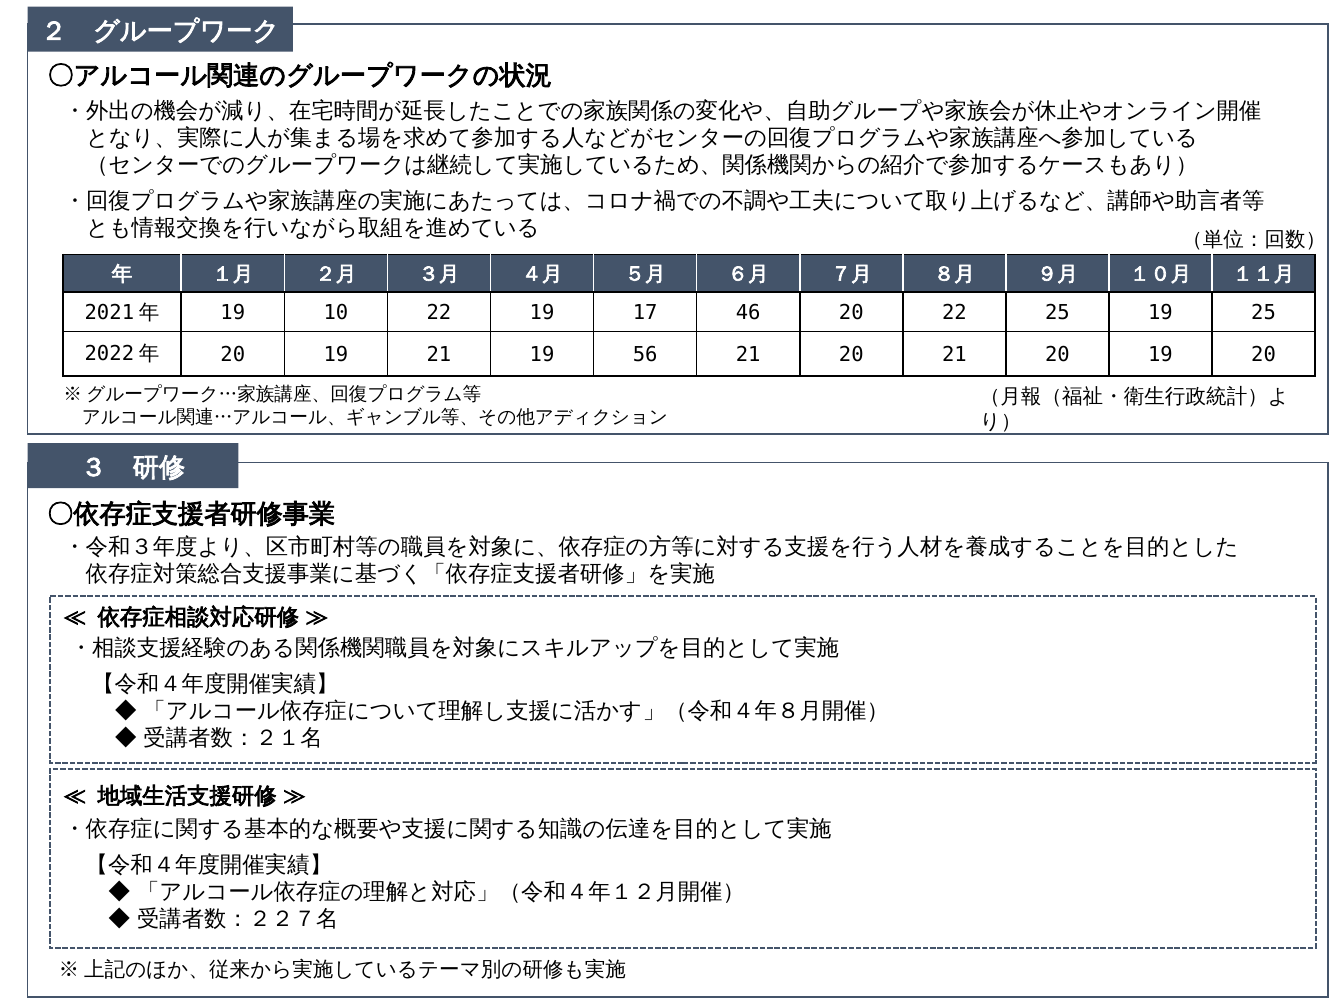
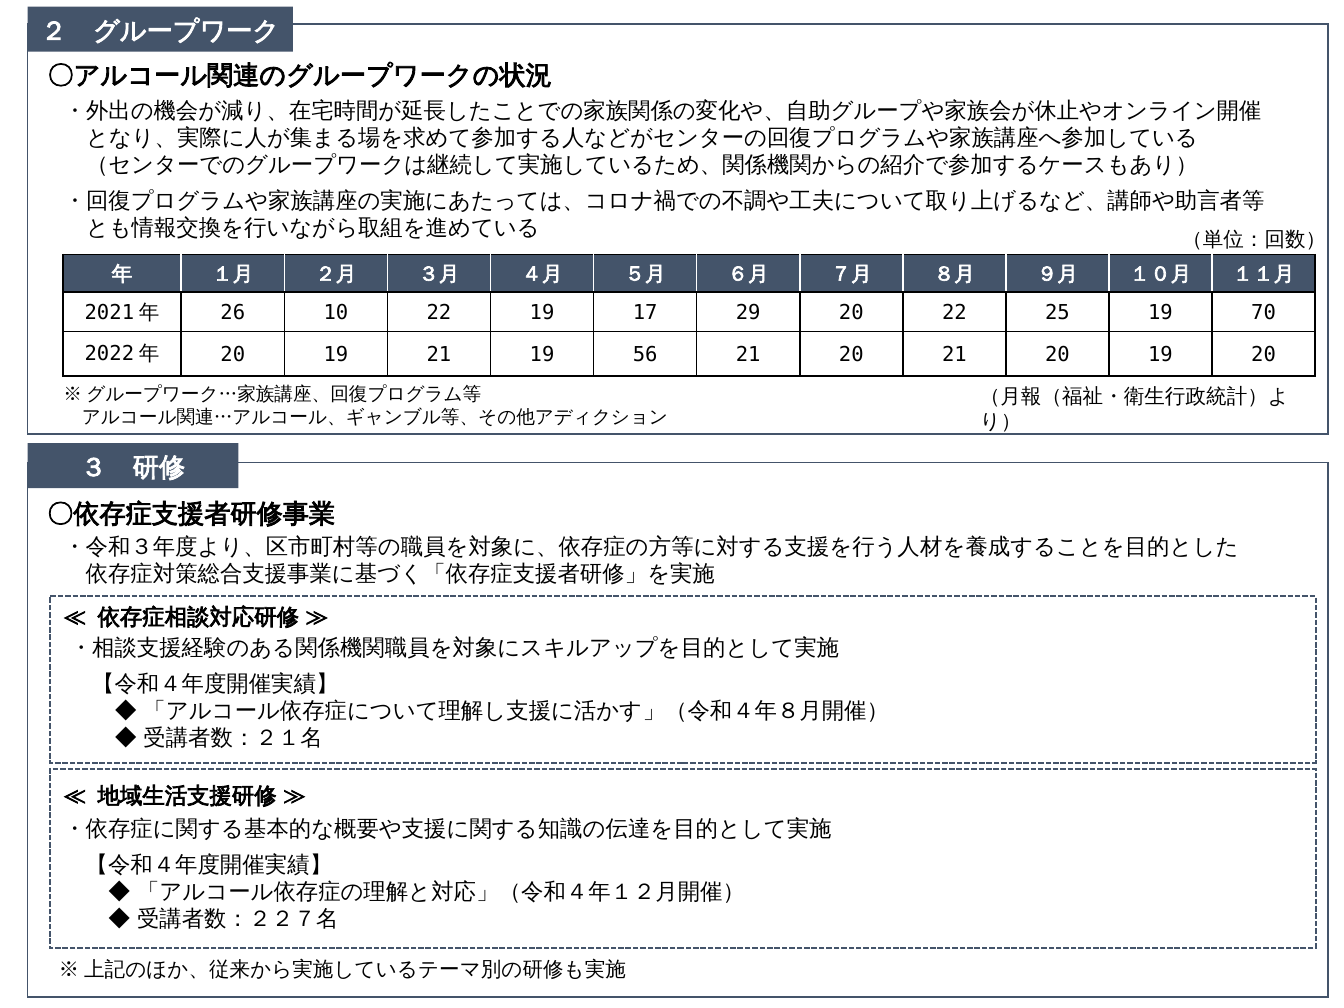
19: 19 -> 26 (233, 313)
46: 46 -> 29 (748, 313)
19 25: 25 -> 70 (1264, 313)
